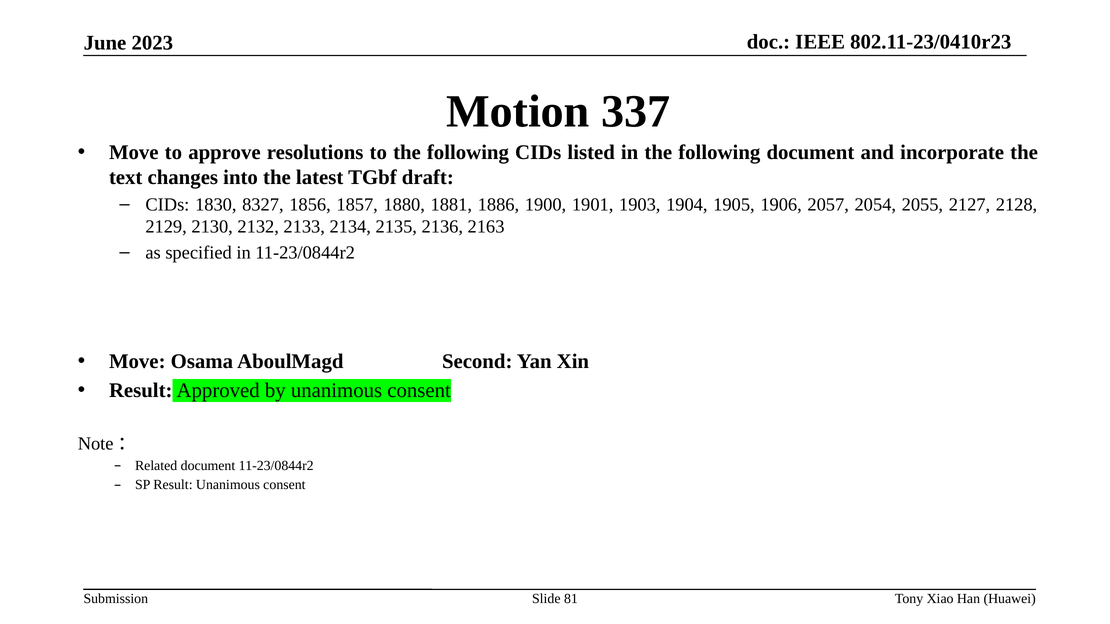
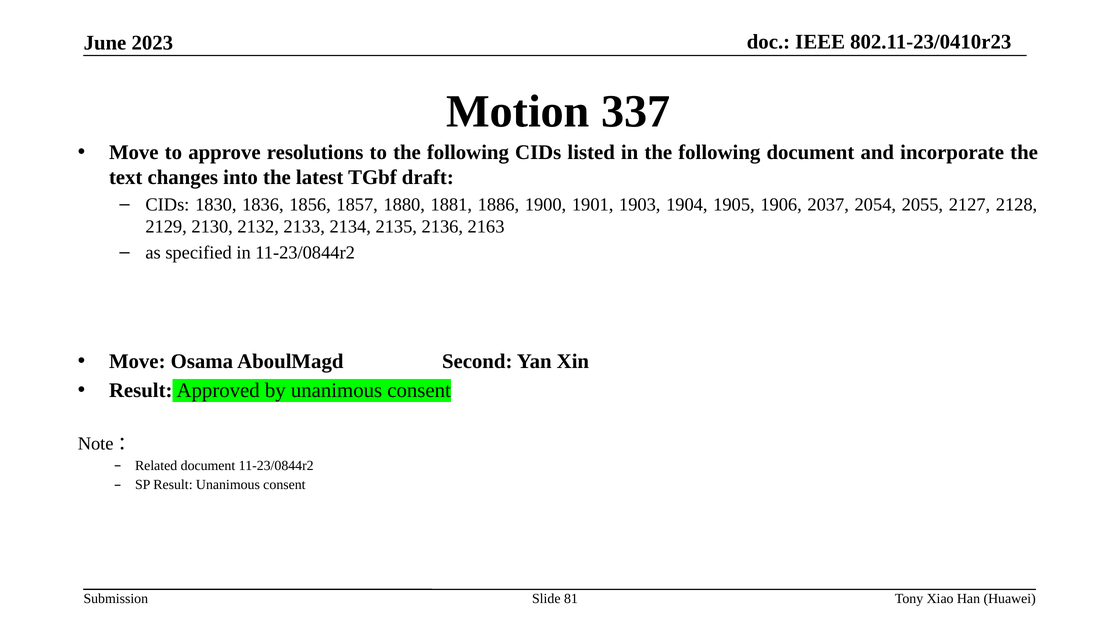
8327: 8327 -> 1836 (263, 205)
2057: 2057 -> 2037 (828, 205)
